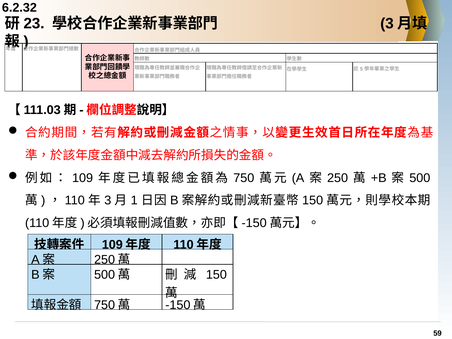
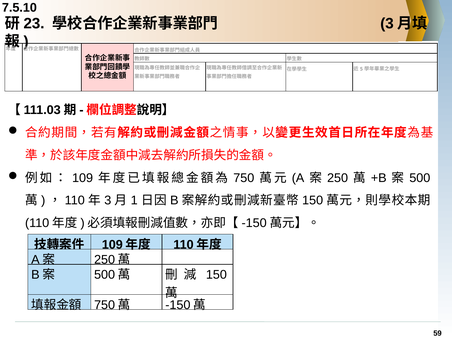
6.2.32: 6.2.32 -> 7.5.10 (19, 8)
